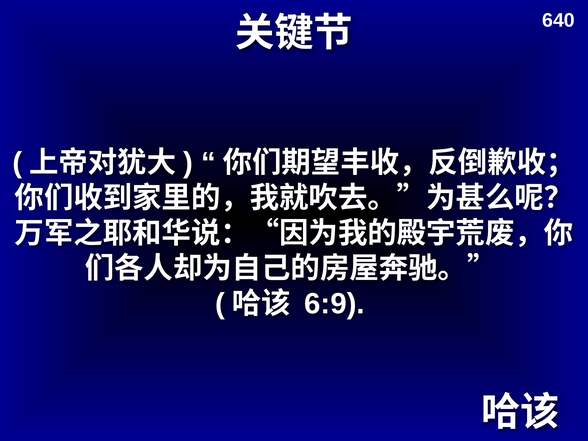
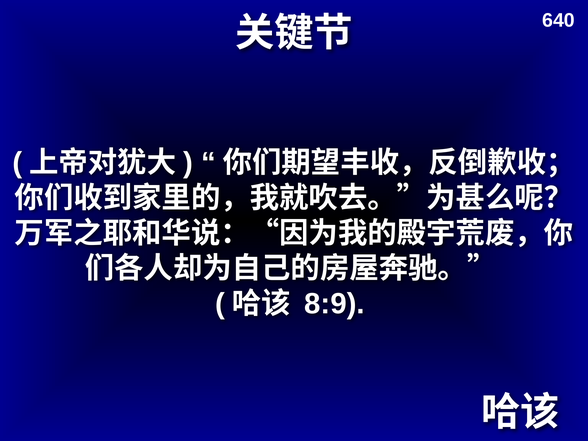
6:9: 6:9 -> 8:9 (334, 304)
